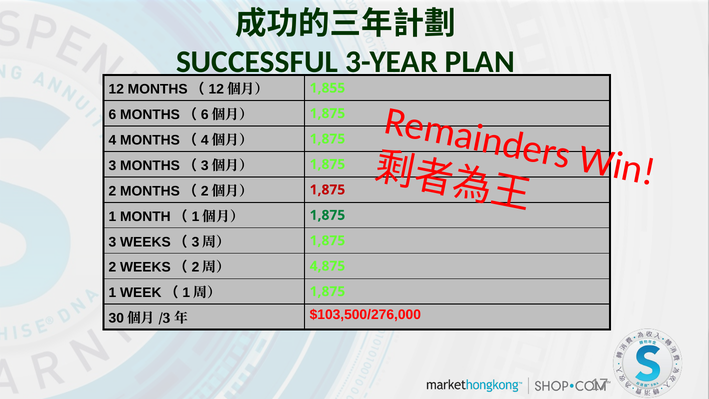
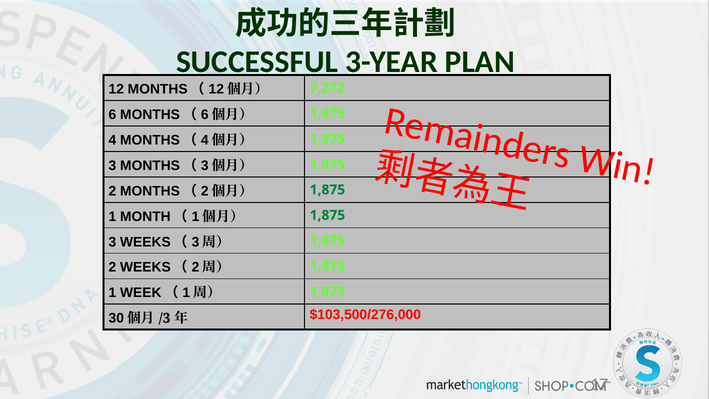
1,855: 1,855 -> 7,272 (327, 88)
1,875 colour: red -> green (327, 190)
4,875: 4,875 -> 1,873 (327, 266)
